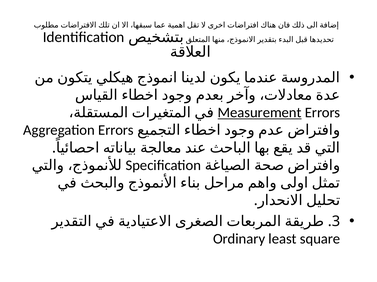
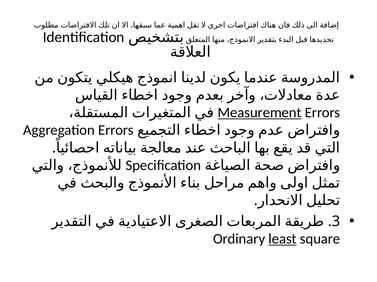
least underline: none -> present (283, 239)
